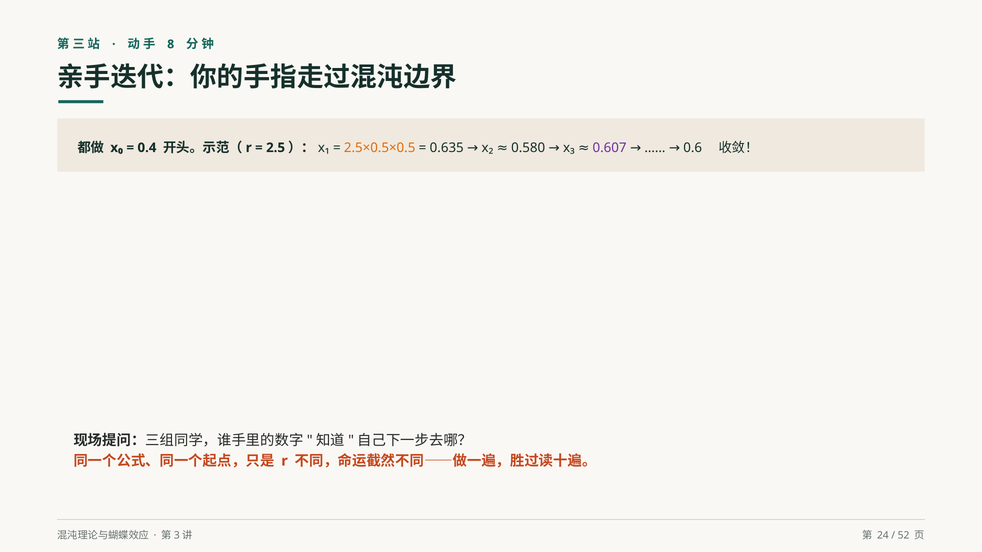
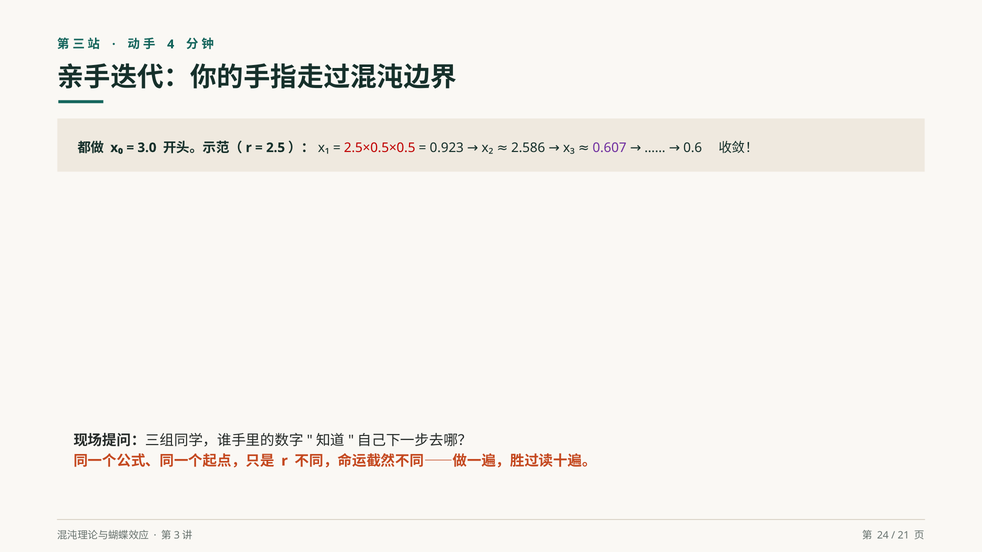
8: 8 -> 4 (171, 44)
0.4: 0.4 -> 3.0 (147, 148)
2.5×0.5×0.5 colour: orange -> red (380, 148)
0.635: 0.635 -> 0.923 (447, 148)
0.580: 0.580 -> 2.586 (528, 148)
52: 52 -> 21 (904, 536)
